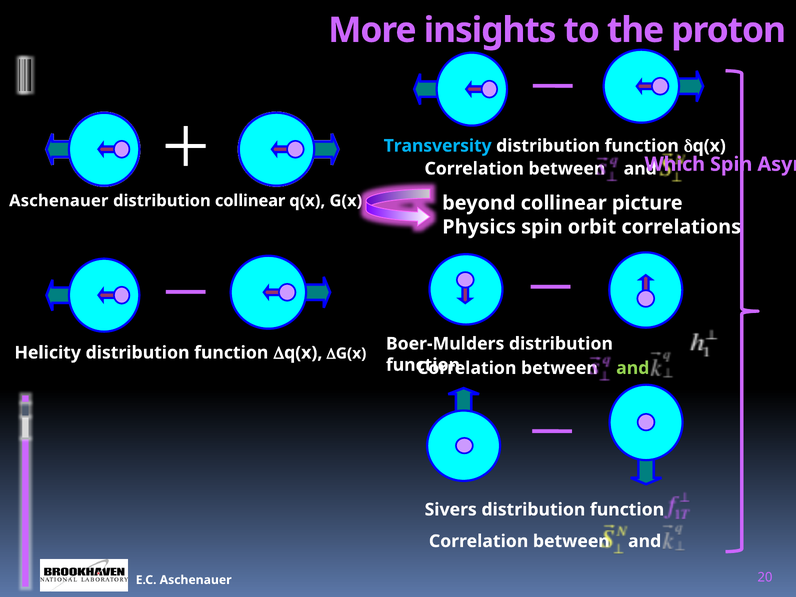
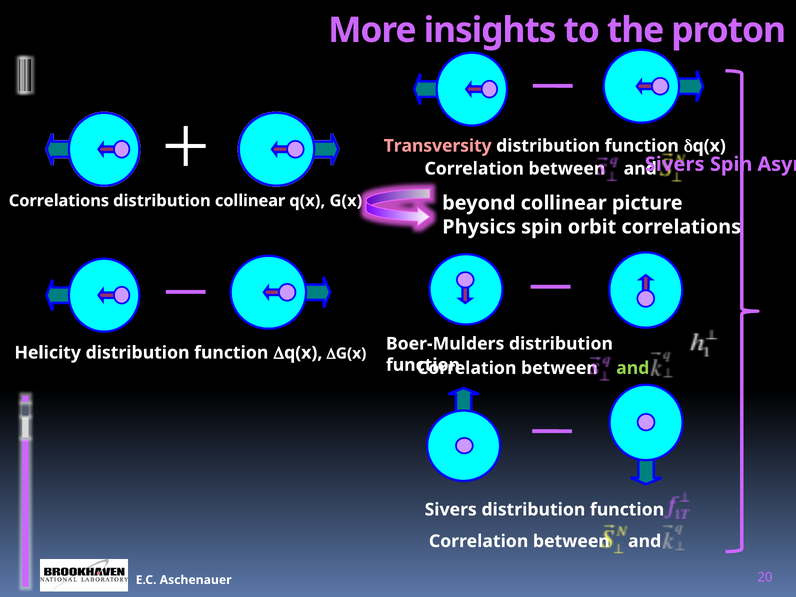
Transversity colour: light blue -> pink (438, 146)
Which: Which -> Sivers (675, 164)
Aschenauer: Aschenauer -> Correlations (59, 201)
